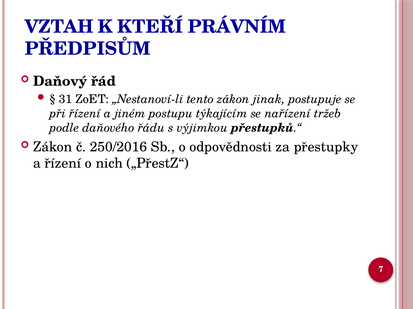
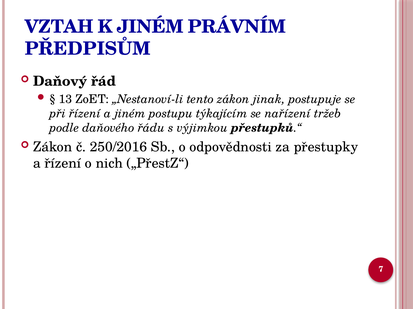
K KTEŘÍ: KTEŘÍ -> JINÉM (150, 27)
31: 31 -> 13 (66, 99)
